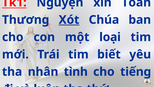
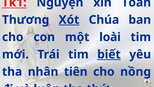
loại: loại -> loài (110, 37)
biết underline: none -> present (109, 54)
tình: tình -> tiên (76, 71)
tiếng: tiếng -> nồng (136, 71)
